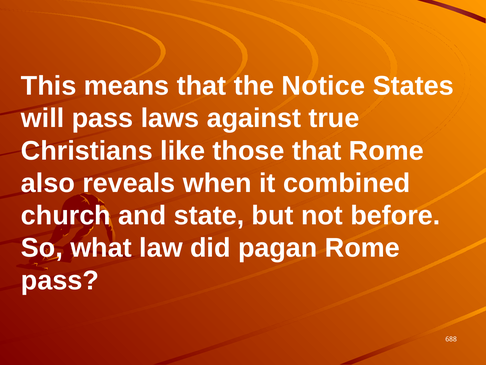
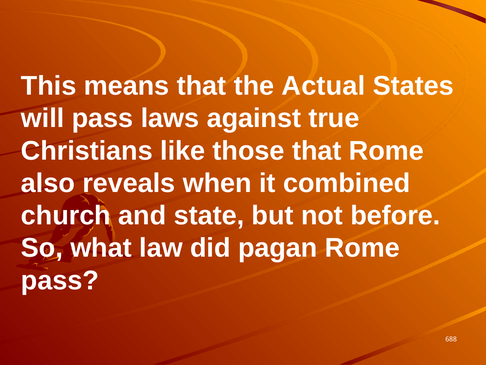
Notice: Notice -> Actual (323, 86)
